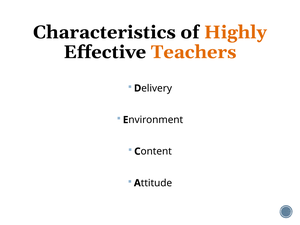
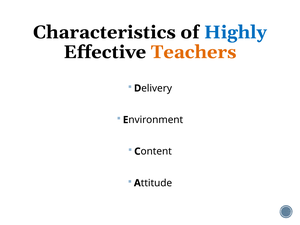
Highly colour: orange -> blue (235, 32)
